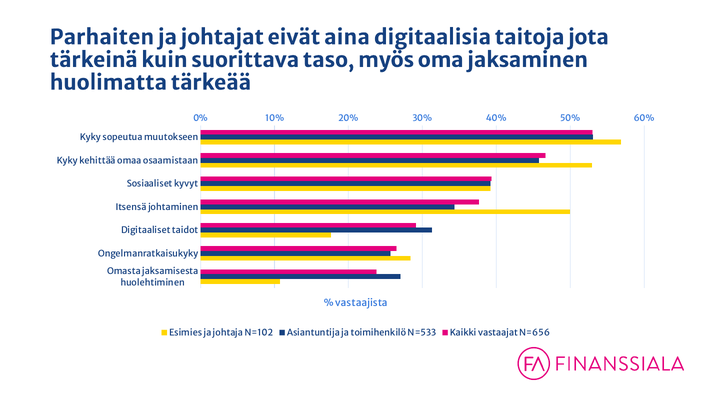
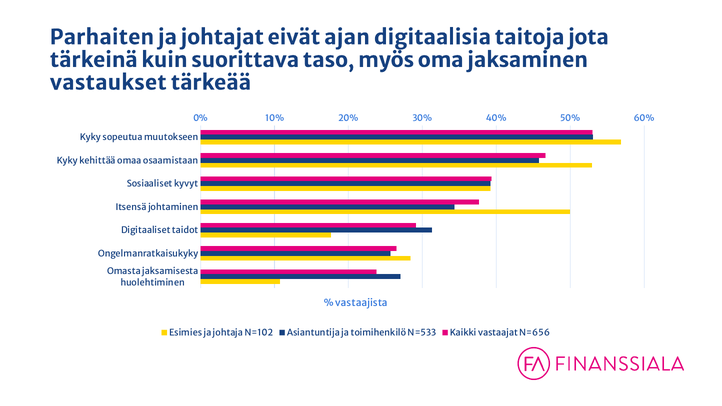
aina: aina -> ajan (347, 37)
huolimatta: huolimatta -> vastaukset (108, 83)
